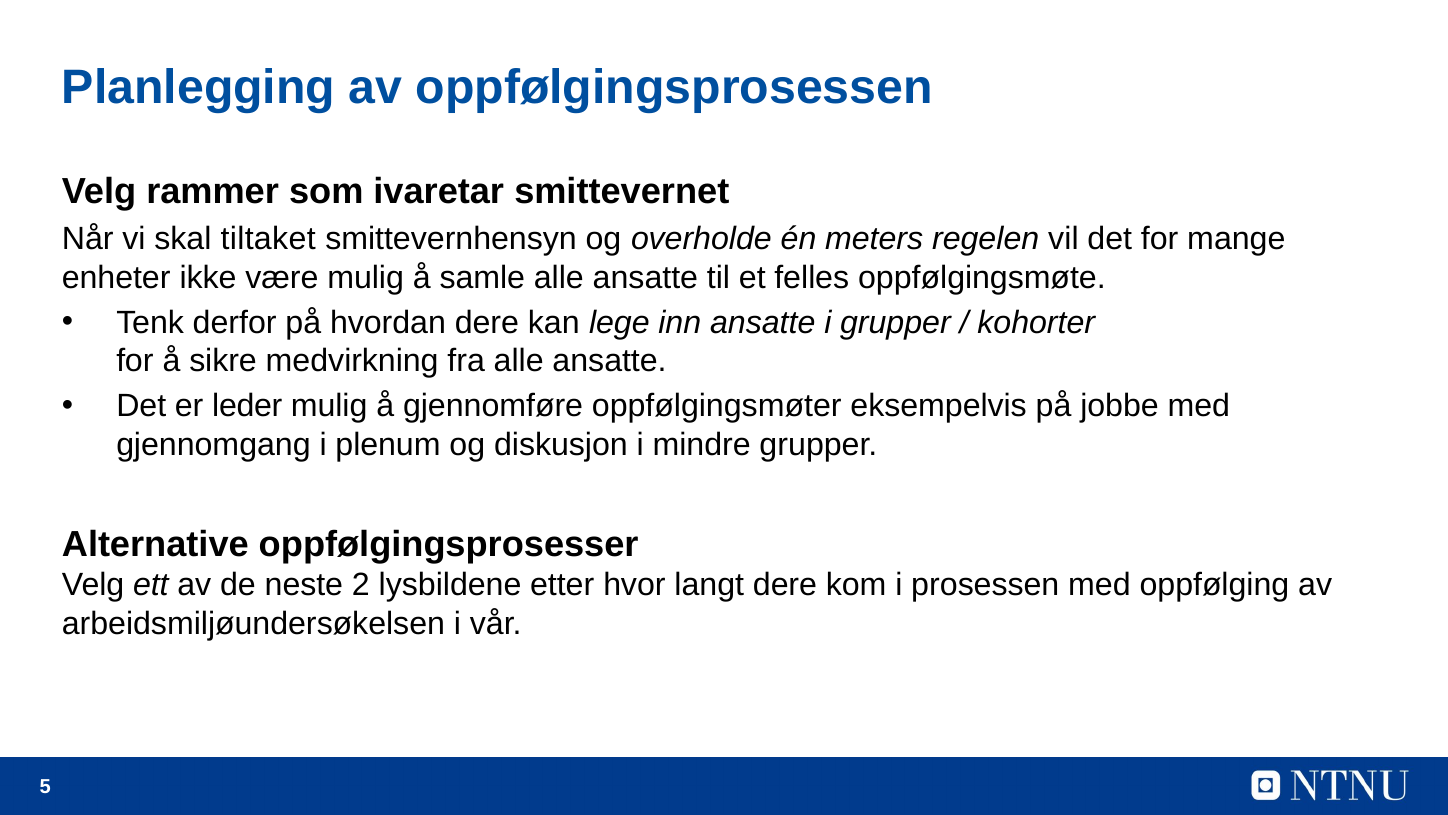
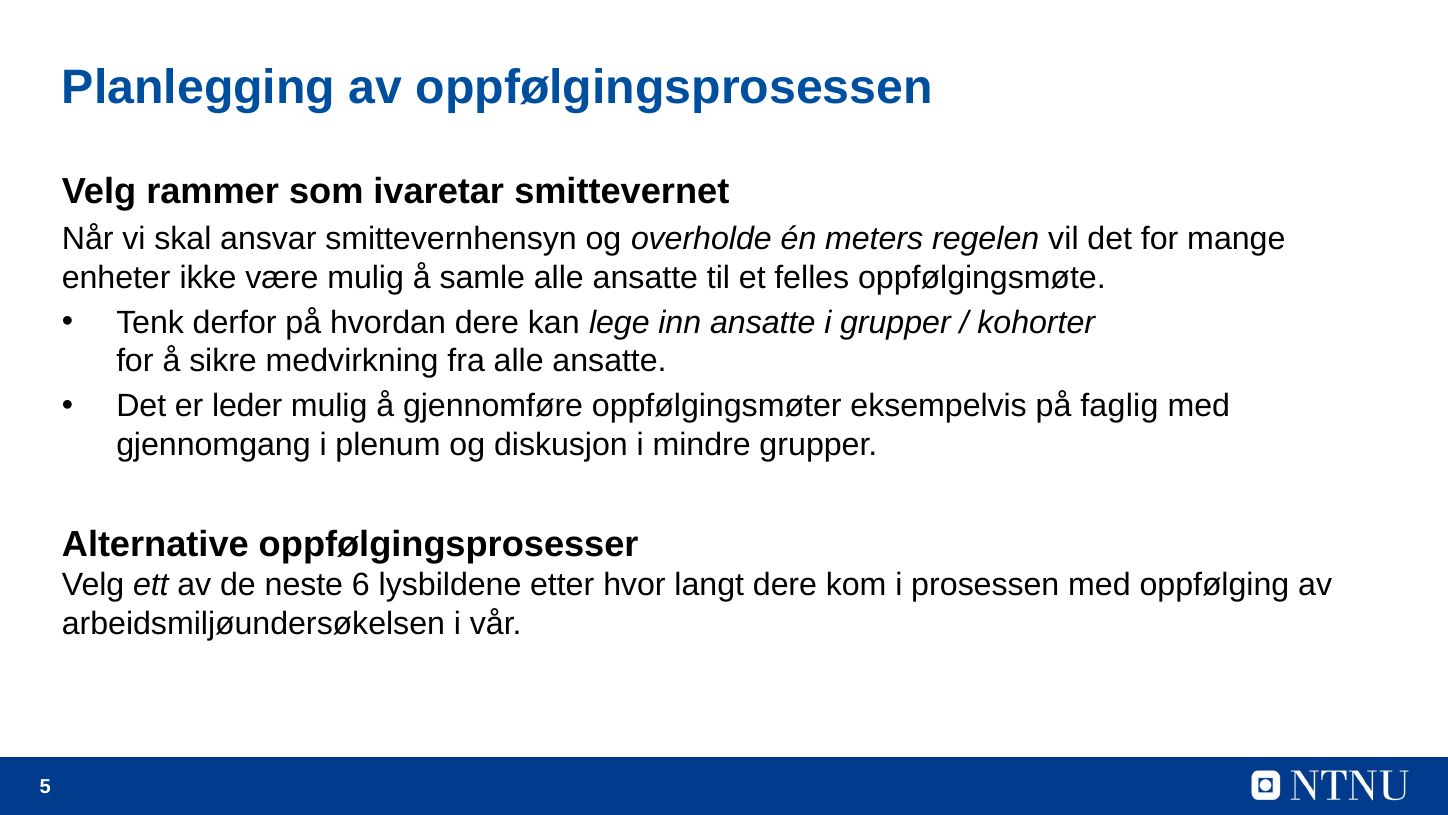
tiltaket: tiltaket -> ansvar (268, 239)
jobbe: jobbe -> faglig (1119, 406)
2: 2 -> 6 (361, 585)
